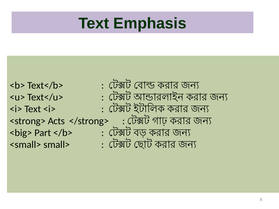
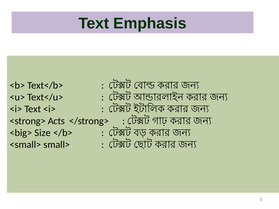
Part: Part -> Size (43, 133)
